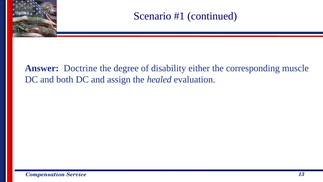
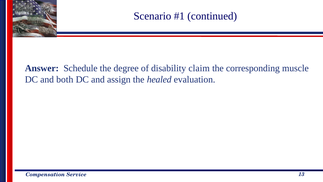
Doctrine: Doctrine -> Schedule (81, 68)
either: either -> claim (199, 68)
